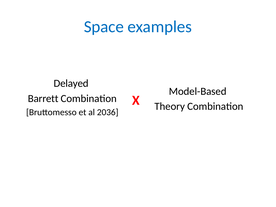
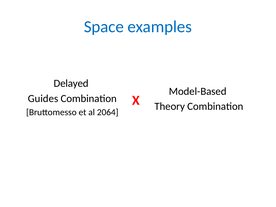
Barrett: Barrett -> Guides (43, 98)
2036: 2036 -> 2064 (108, 112)
